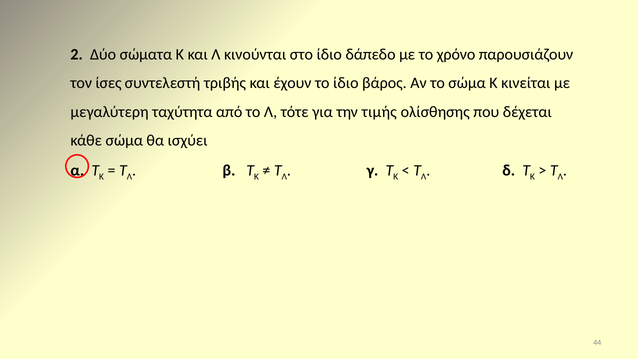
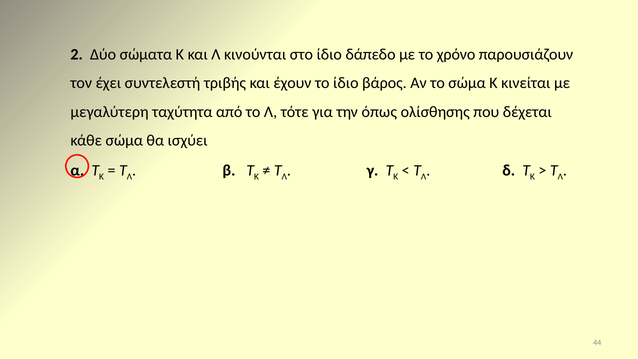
ίσες: ίσες -> έχει (108, 83)
τιμής: τιμής -> όπως (379, 112)
